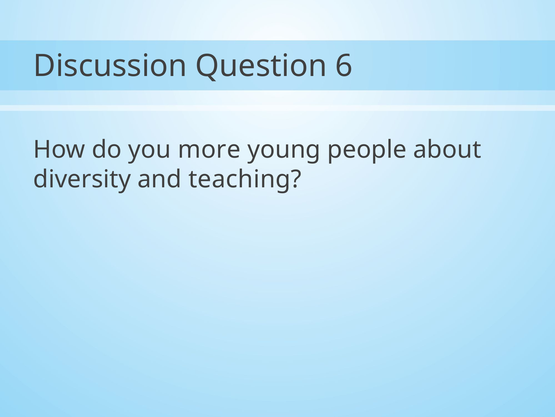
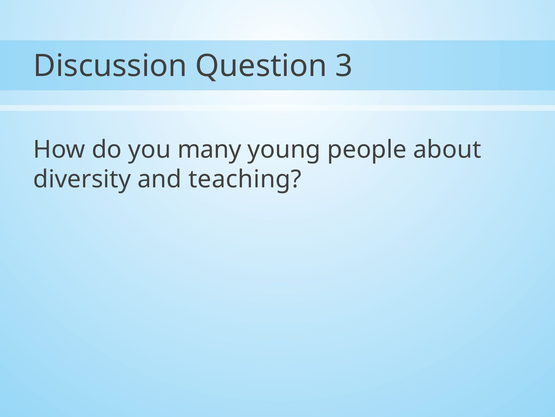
6: 6 -> 3 (344, 66)
more: more -> many (209, 150)
